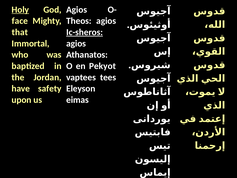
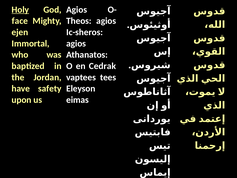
that: that -> ejen (20, 32)
Ic-sheros underline: present -> none (85, 32)
Pekyot: Pekyot -> Cedrak (102, 66)
